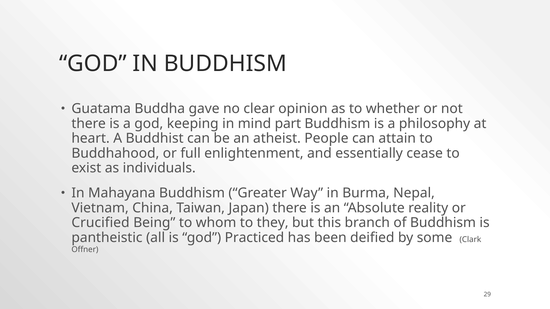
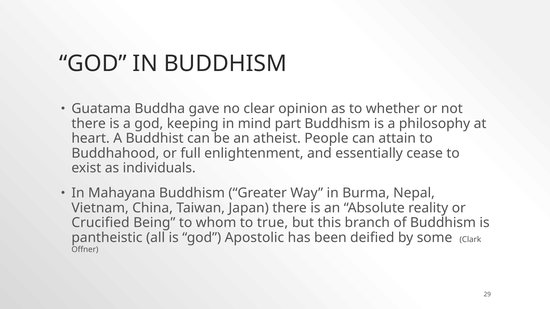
they: they -> true (273, 223)
Practiced: Practiced -> Apostolic (254, 238)
